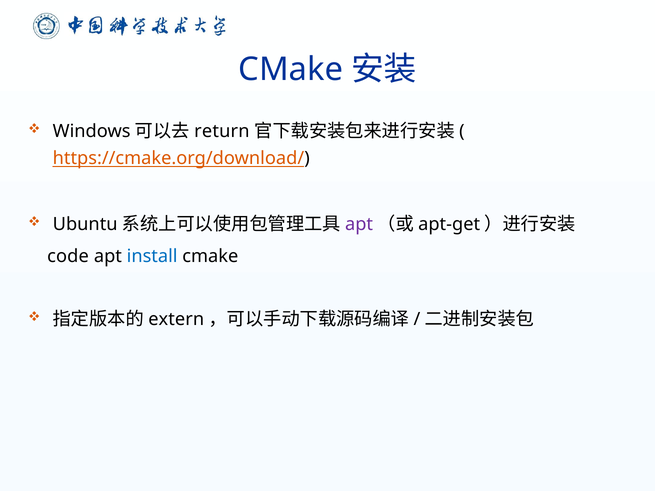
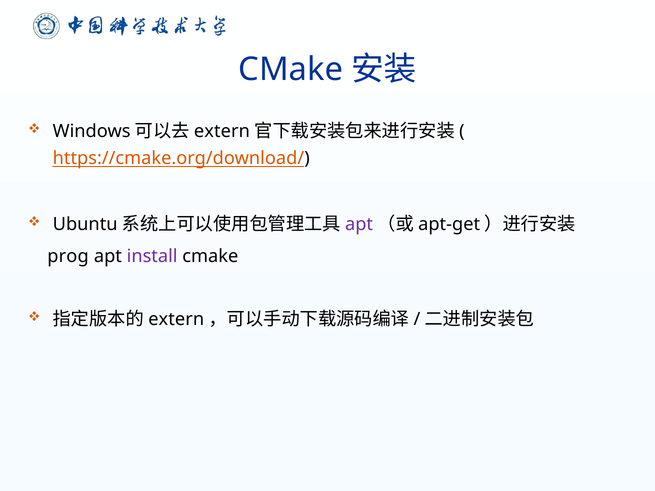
return: return -> extern (222, 131)
code: code -> prog (68, 256)
install colour: blue -> purple (152, 256)
